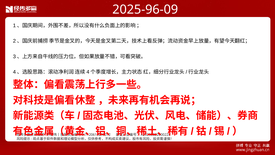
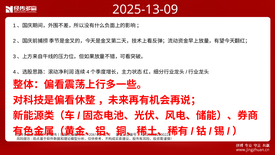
2025-96-09: 2025-96-09 -> 2025-13-09 (145, 9)
